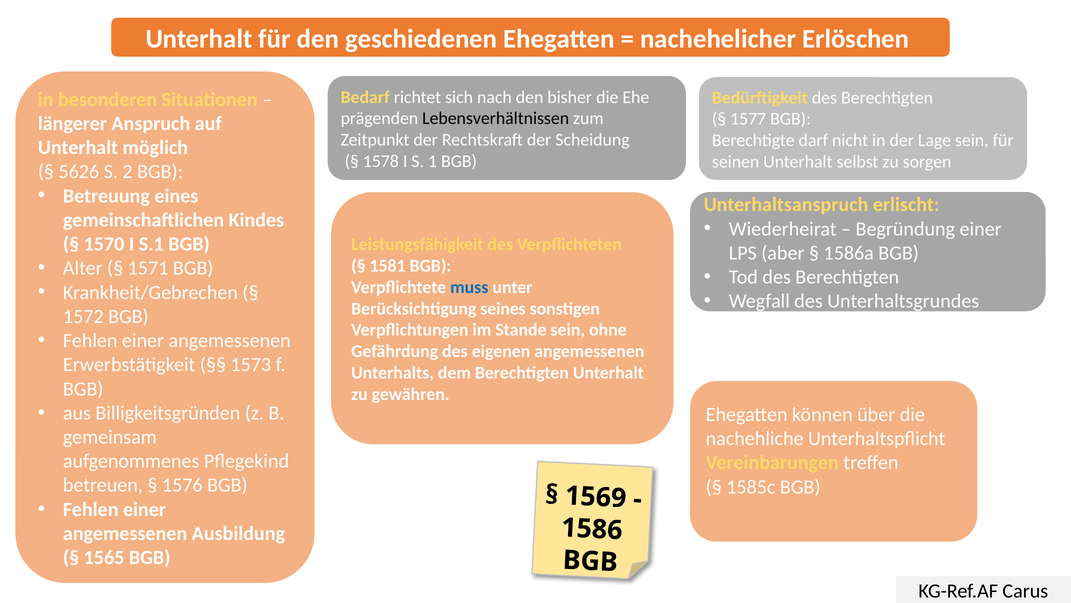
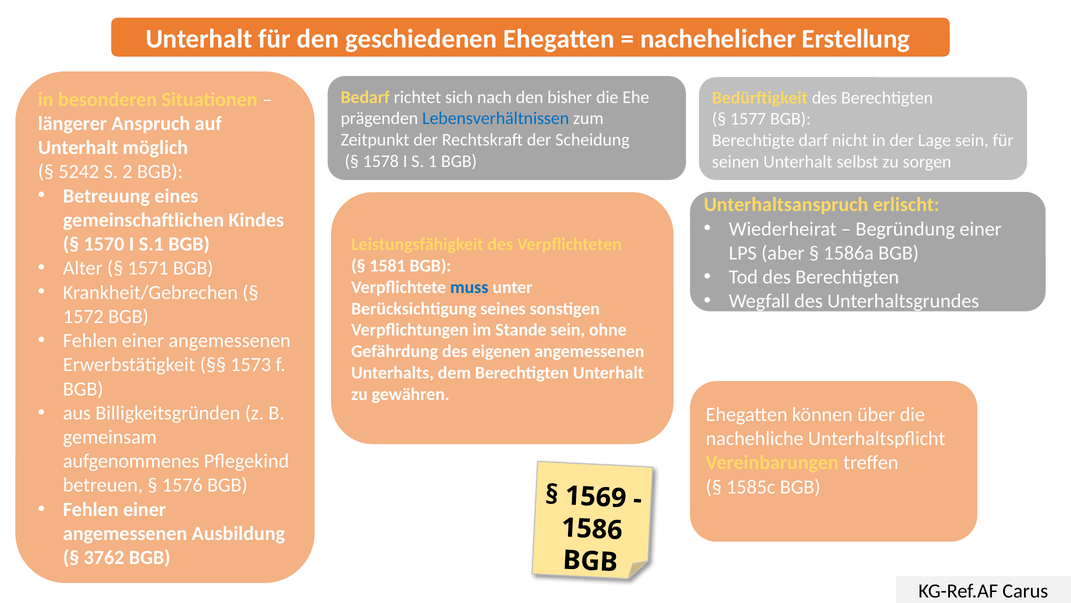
Erlöschen: Erlöschen -> Erstellung (856, 39)
Lebensverhältnissen colour: black -> blue (496, 118)
5626: 5626 -> 5242 (79, 172)
1565: 1565 -> 3762 (104, 557)
